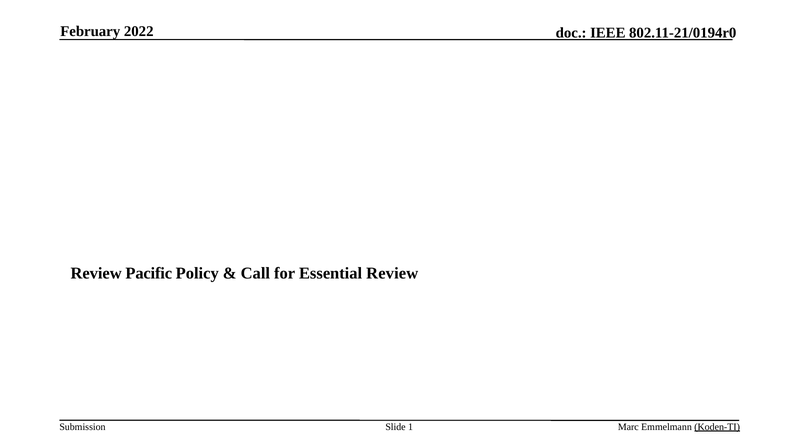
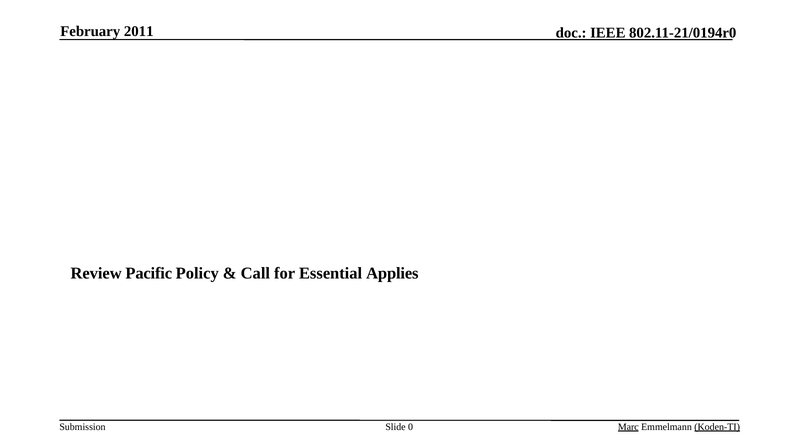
2022: 2022 -> 2011 (139, 32)
Essential Review: Review -> Applies (392, 274)
1: 1 -> 0 (411, 427)
Marc underline: none -> present (628, 427)
